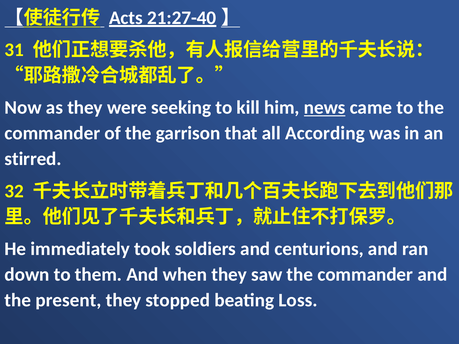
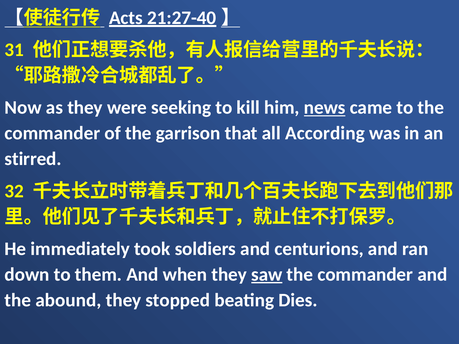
saw underline: none -> present (267, 275)
present: present -> abound (68, 300)
Loss: Loss -> Dies (298, 300)
